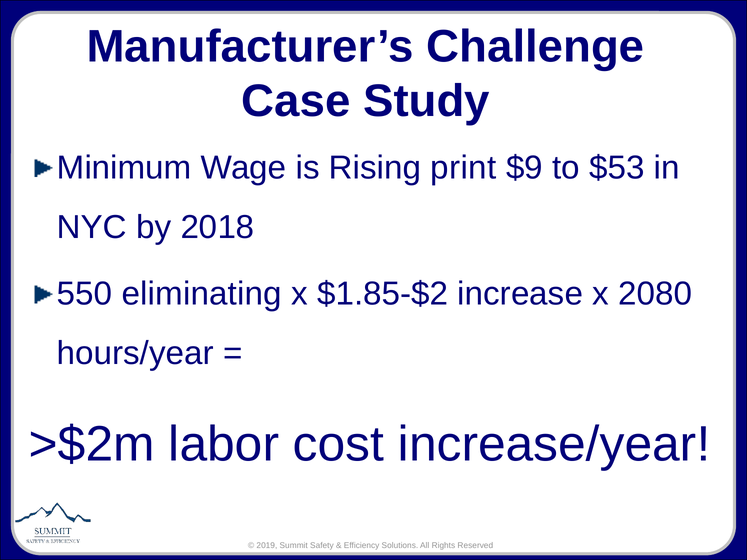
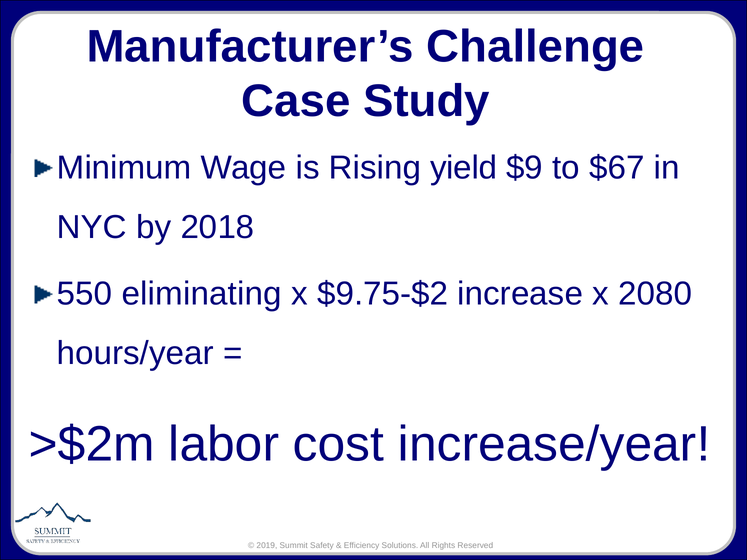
print: print -> yield (464, 168)
$53: $53 -> $67 (617, 168)
$1.85-$2: $1.85-$2 -> $9.75-$2 (383, 294)
